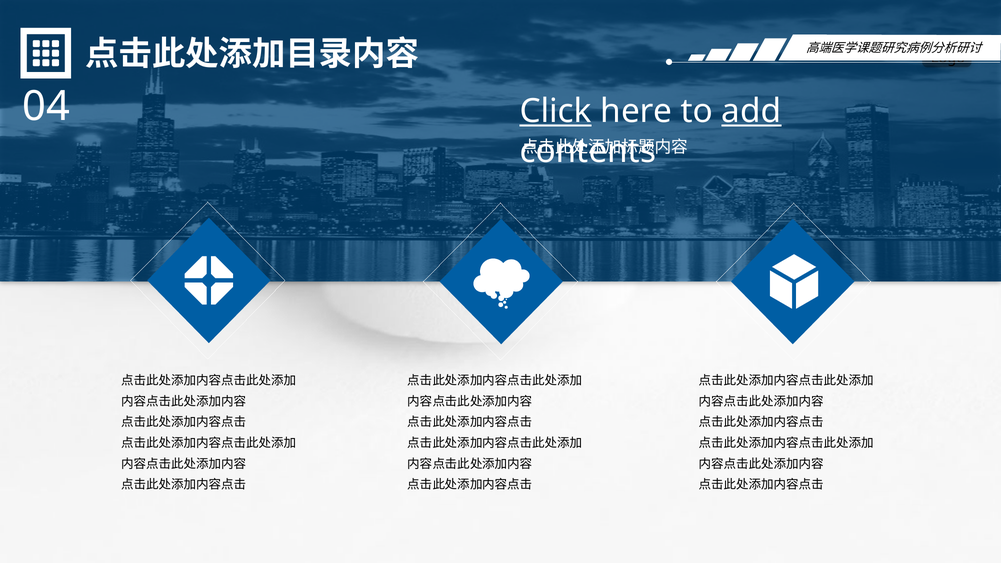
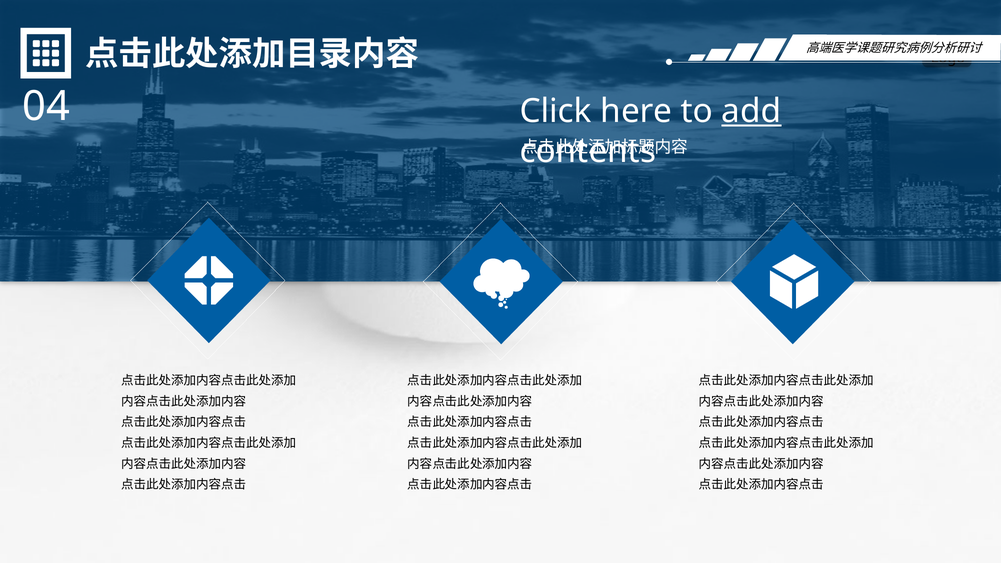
Click underline: present -> none (556, 111)
